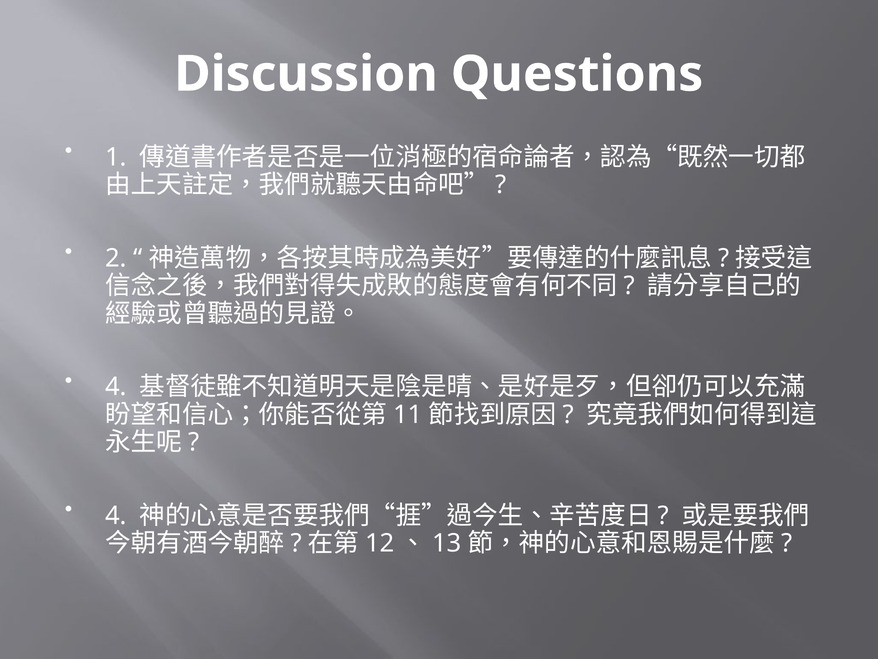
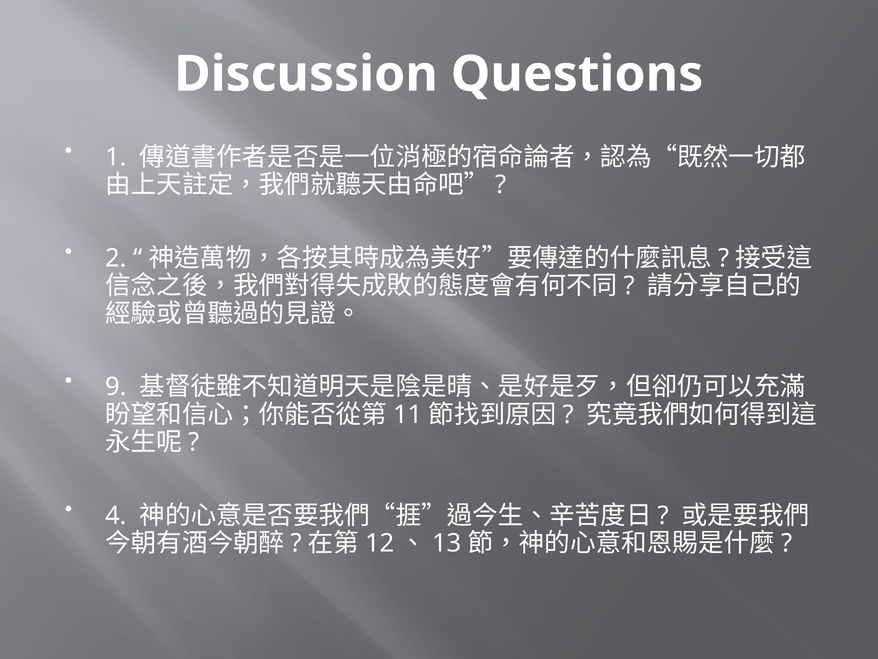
4: 4 -> 9 (116, 387)
